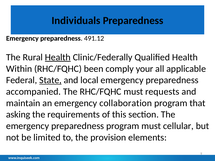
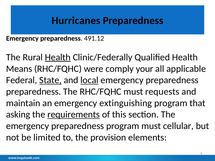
Individuals: Individuals -> Hurricanes (76, 21)
Within: Within -> Means (19, 69)
been: been -> were (94, 69)
local underline: none -> present (89, 80)
accompanied: accompanied -> preparedness (34, 92)
collaboration: collaboration -> extinguishing (126, 103)
requirements underline: none -> present (74, 115)
